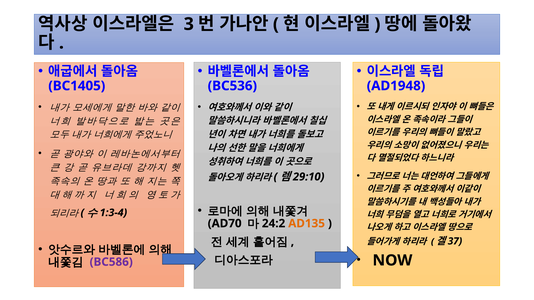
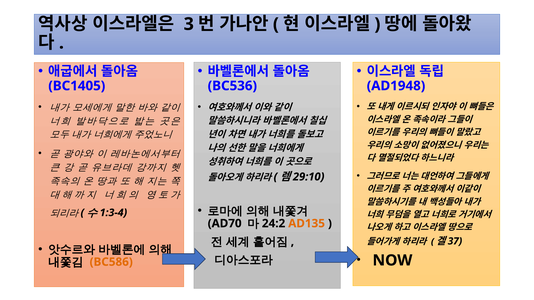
BC586 colour: purple -> orange (111, 262)
